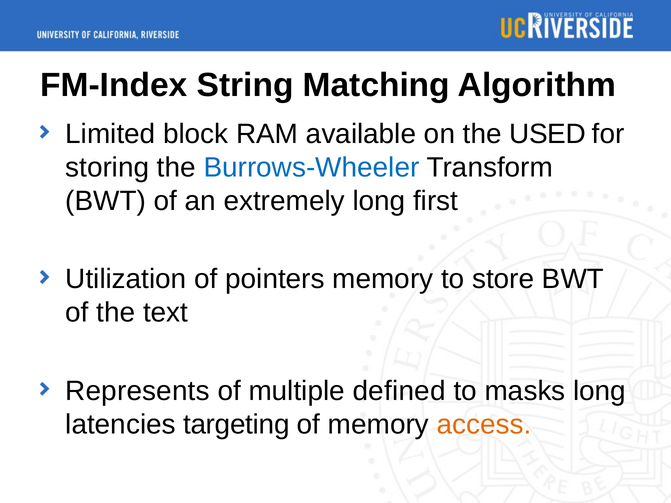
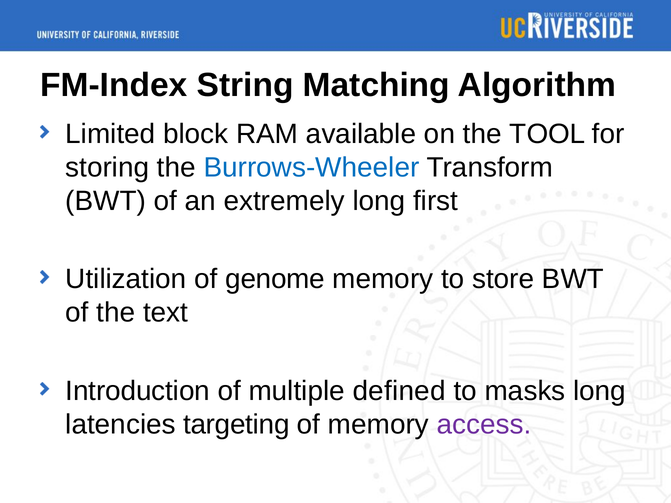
USED: USED -> TOOL (547, 134)
pointers: pointers -> genome (275, 279)
Represents: Represents -> Introduction (138, 391)
access colour: orange -> purple (484, 425)
